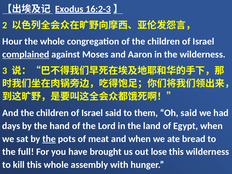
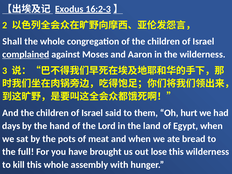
Hour: Hour -> Shall (12, 41)
Oh said: said -> hurt (189, 113)
the underline: present -> none (49, 139)
